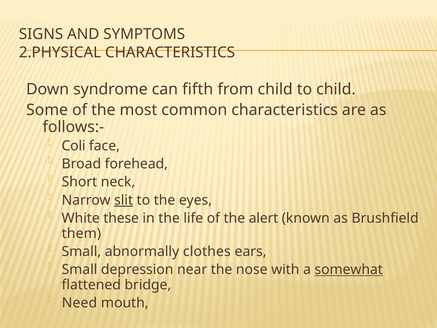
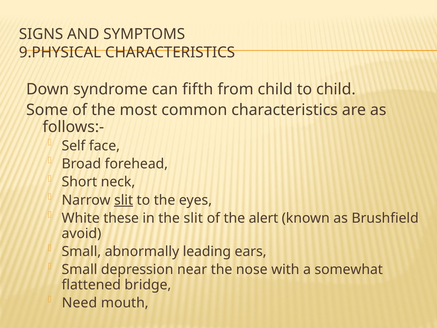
2.PHYSICAL: 2.PHYSICAL -> 9.PHYSICAL (60, 52)
Coli: Coli -> Self (74, 146)
the life: life -> slit (193, 218)
them: them -> avoid (81, 233)
clothes: clothes -> leading (207, 251)
somewhat underline: present -> none (349, 270)
